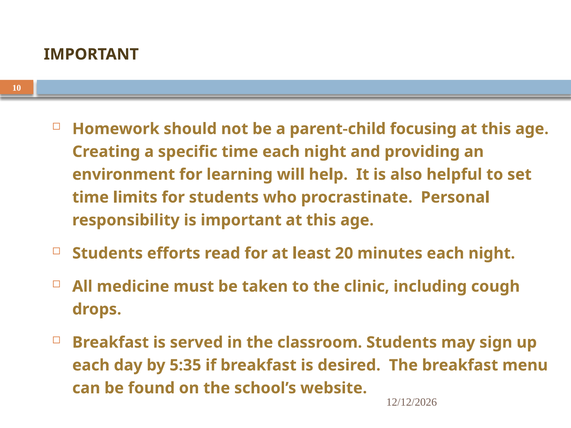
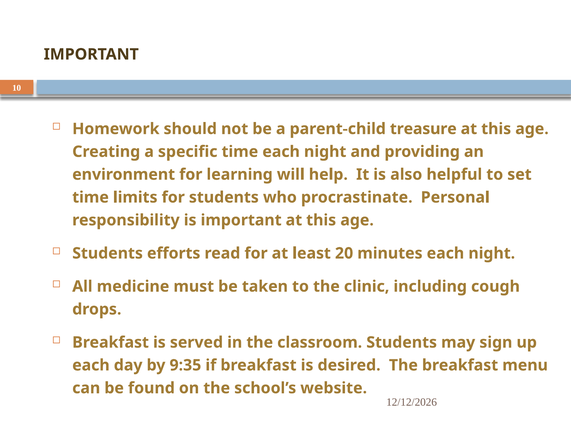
focusing: focusing -> treasure (423, 129)
5:35: 5:35 -> 9:35 (185, 365)
